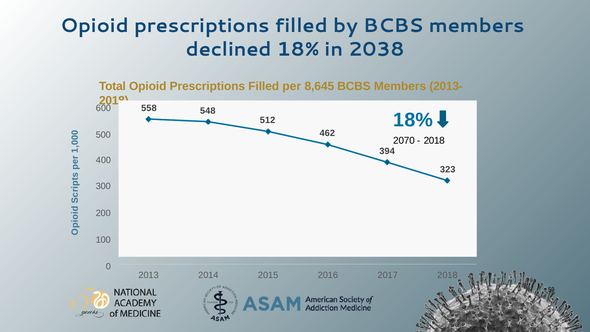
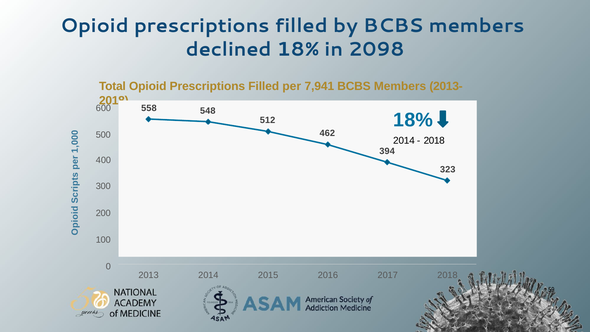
2038: 2038 -> 2098 (377, 49)
8,645: 8,645 -> 7,941 (319, 86)
2070: 2070 -> 2014 (404, 141)
